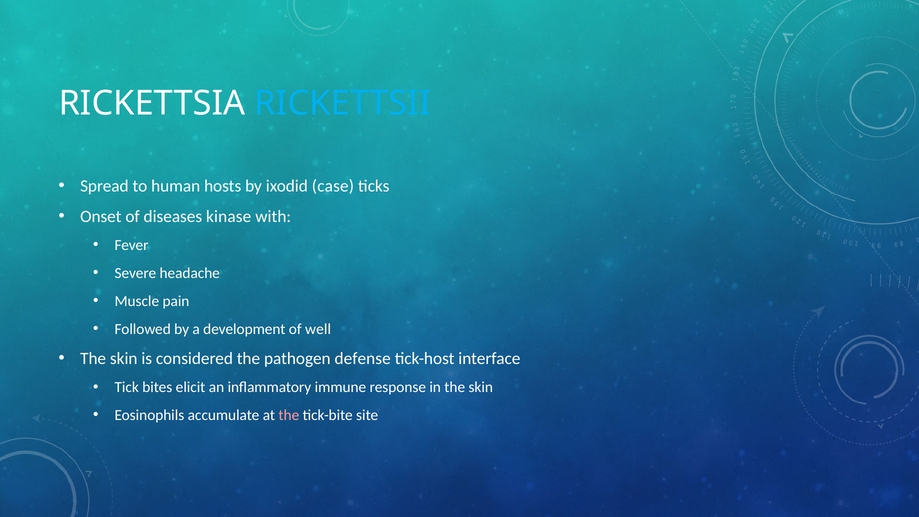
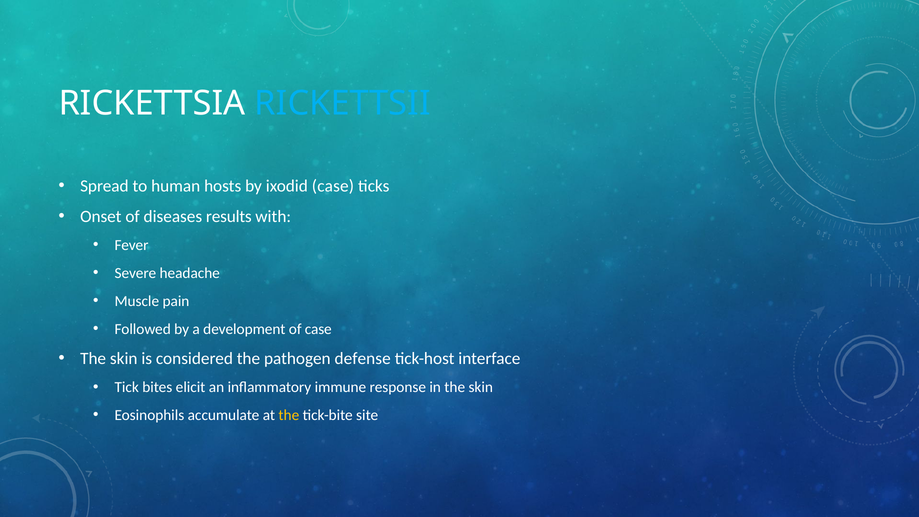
kinase: kinase -> results (229, 216)
of well: well -> case (318, 329)
the colour: pink -> yellow (289, 415)
